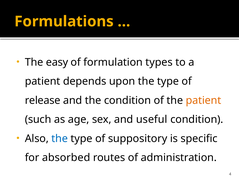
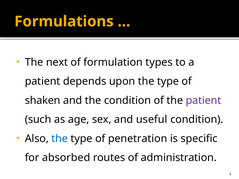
easy: easy -> next (57, 62)
release: release -> shaken (43, 101)
patient colour: orange -> purple (203, 101)
suppository: suppository -> penetration (138, 139)
